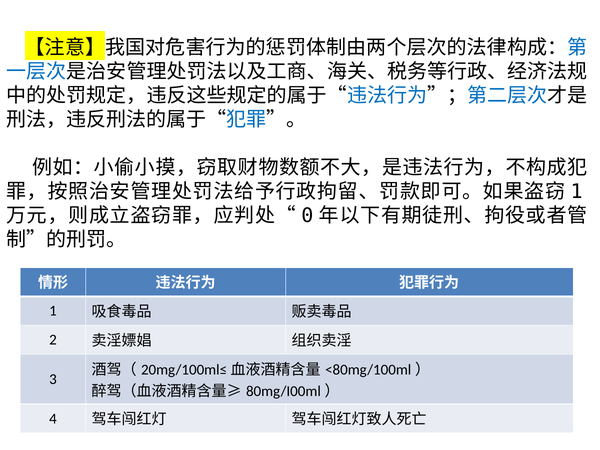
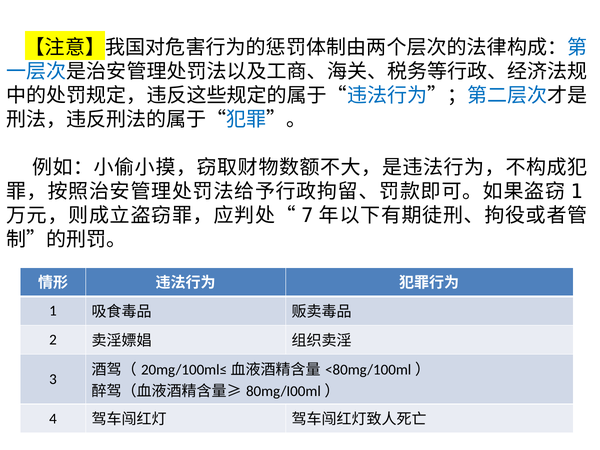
0: 0 -> 7 (307, 216)
